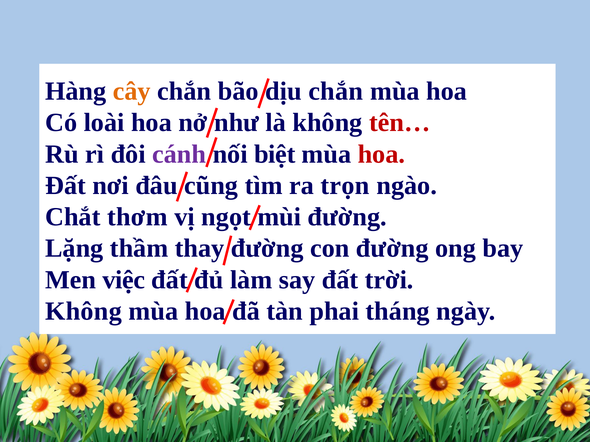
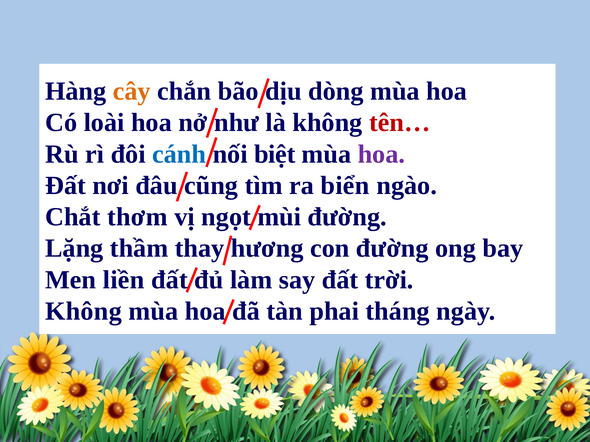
chắn: chắn -> dòng (336, 91)
cánh colour: purple -> blue (179, 154)
hoa colour: red -> purple (381, 154)
trọn: trọn -> biển (345, 186)
thay đường: đường -> hương (267, 249)
việc: việc -> liền (124, 280)
